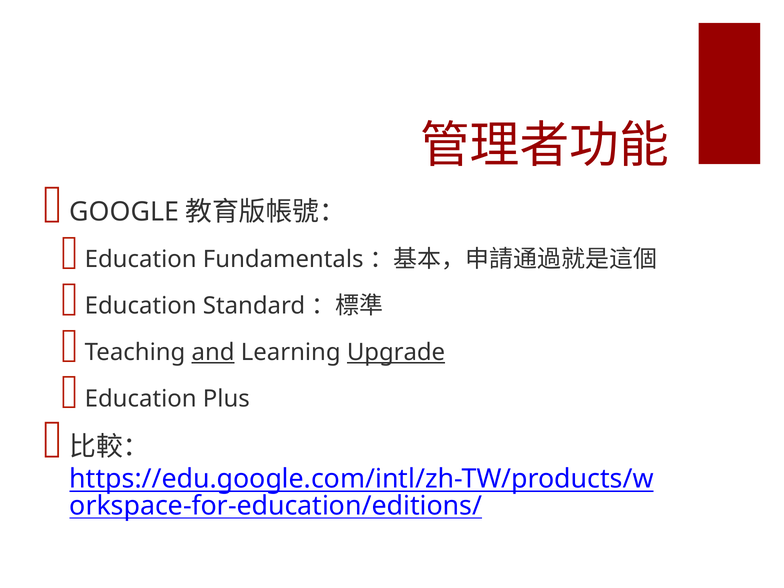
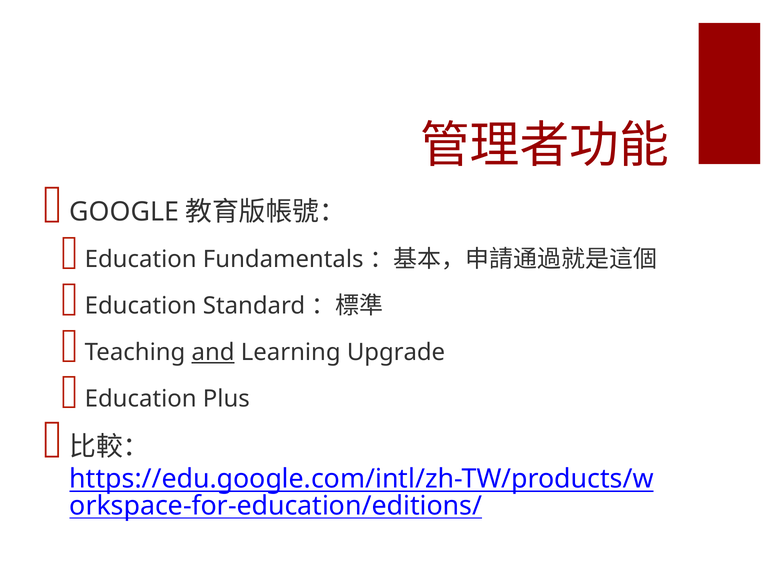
Upgrade underline: present -> none (396, 352)
